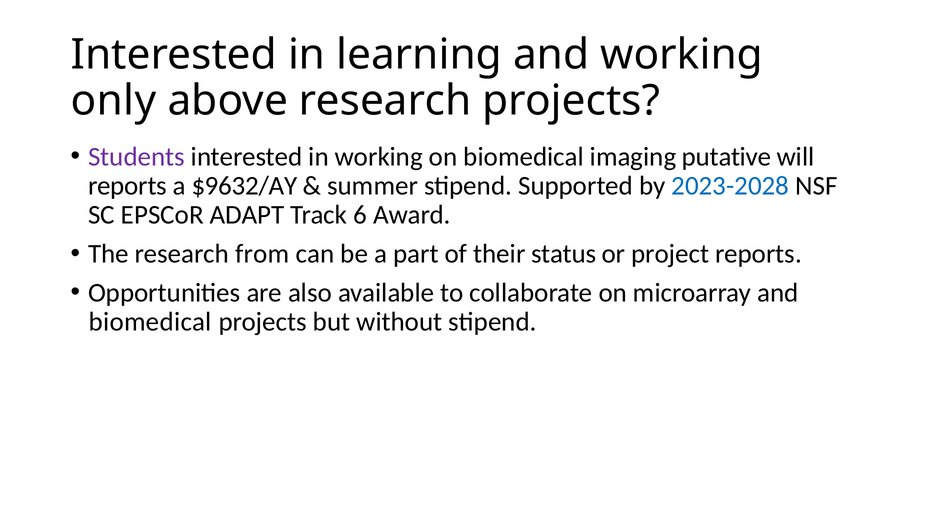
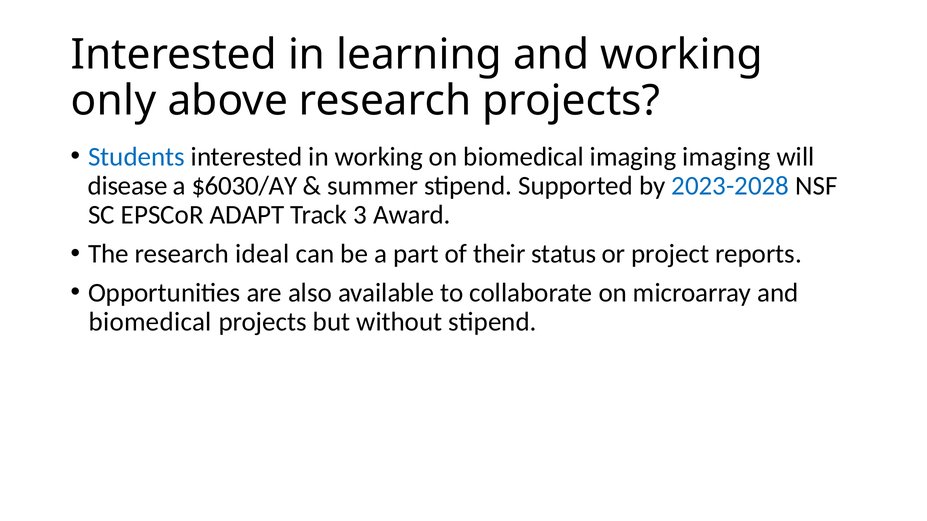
Students colour: purple -> blue (136, 157)
imaging putative: putative -> imaging (726, 157)
reports: reports -> disease (128, 186)
$9632/AY: $9632/AY -> $6030/AY (244, 186)
6: 6 -> 3 (360, 215)
from: from -> ideal (262, 254)
